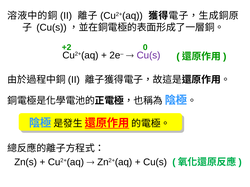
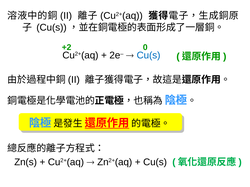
Cu(s colour: purple -> blue (149, 55)
